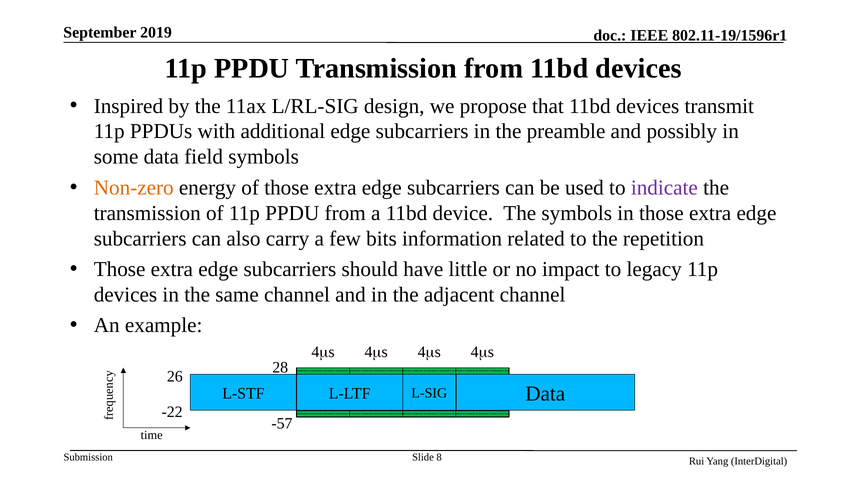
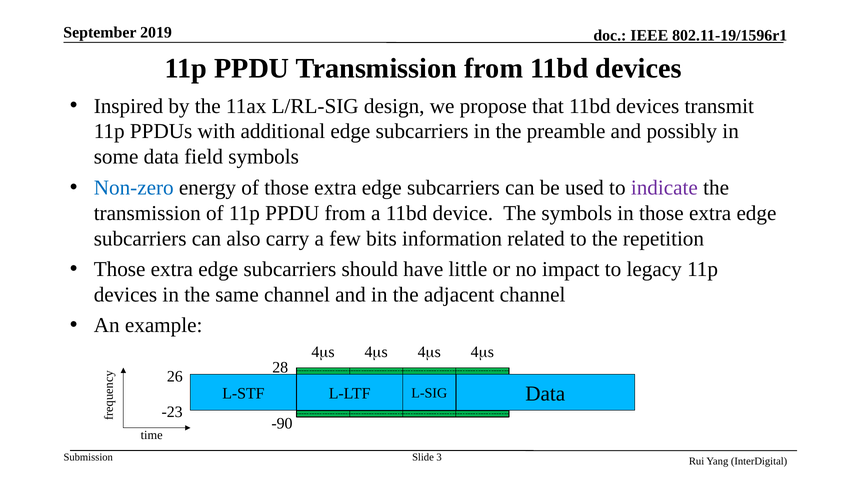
Non-zero colour: orange -> blue (134, 187)
-22: -22 -> -23 (172, 411)
-57: -57 -> -90 (282, 423)
8: 8 -> 3 (439, 457)
